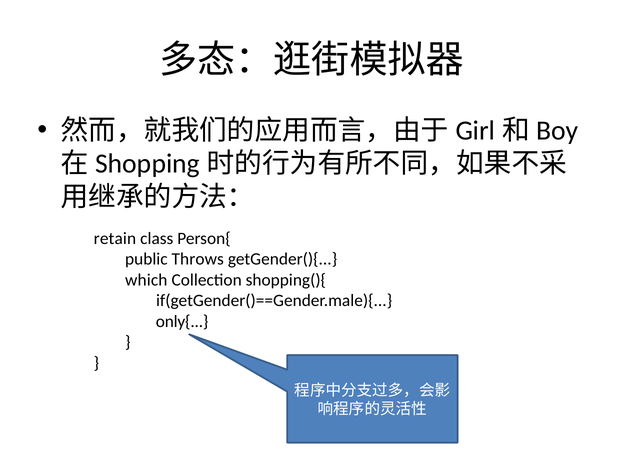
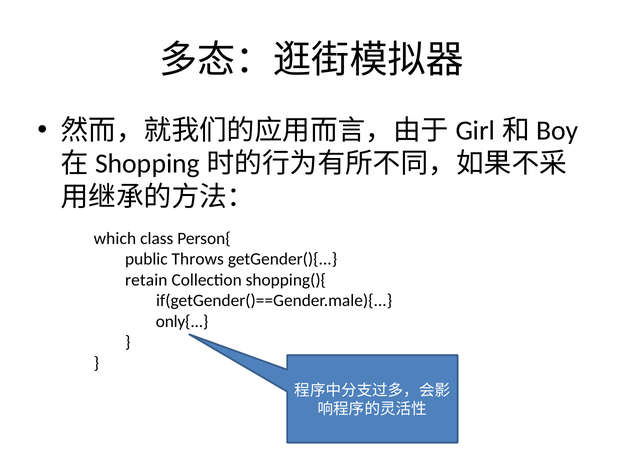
retain: retain -> which (115, 239)
which: which -> retain (146, 280)
